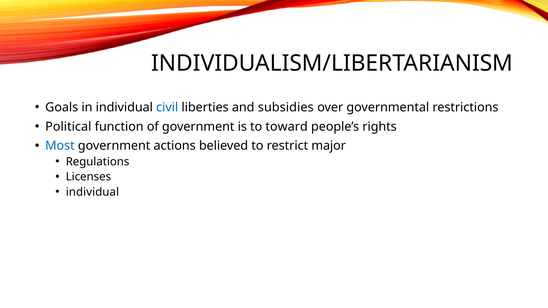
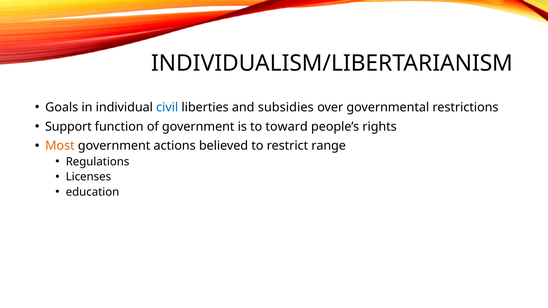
Political: Political -> Support (68, 127)
Most colour: blue -> orange (60, 146)
major: major -> range (329, 146)
individual: individual -> education (93, 192)
